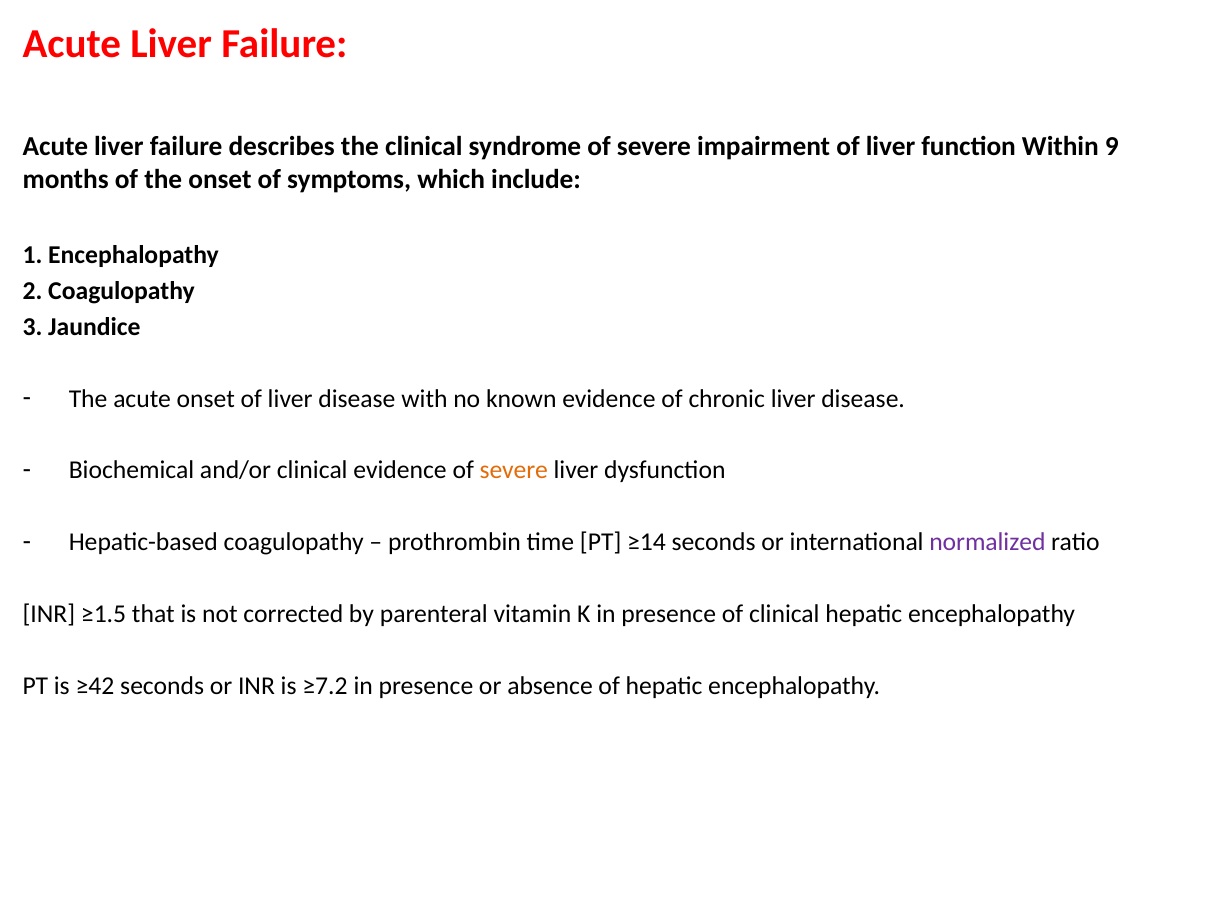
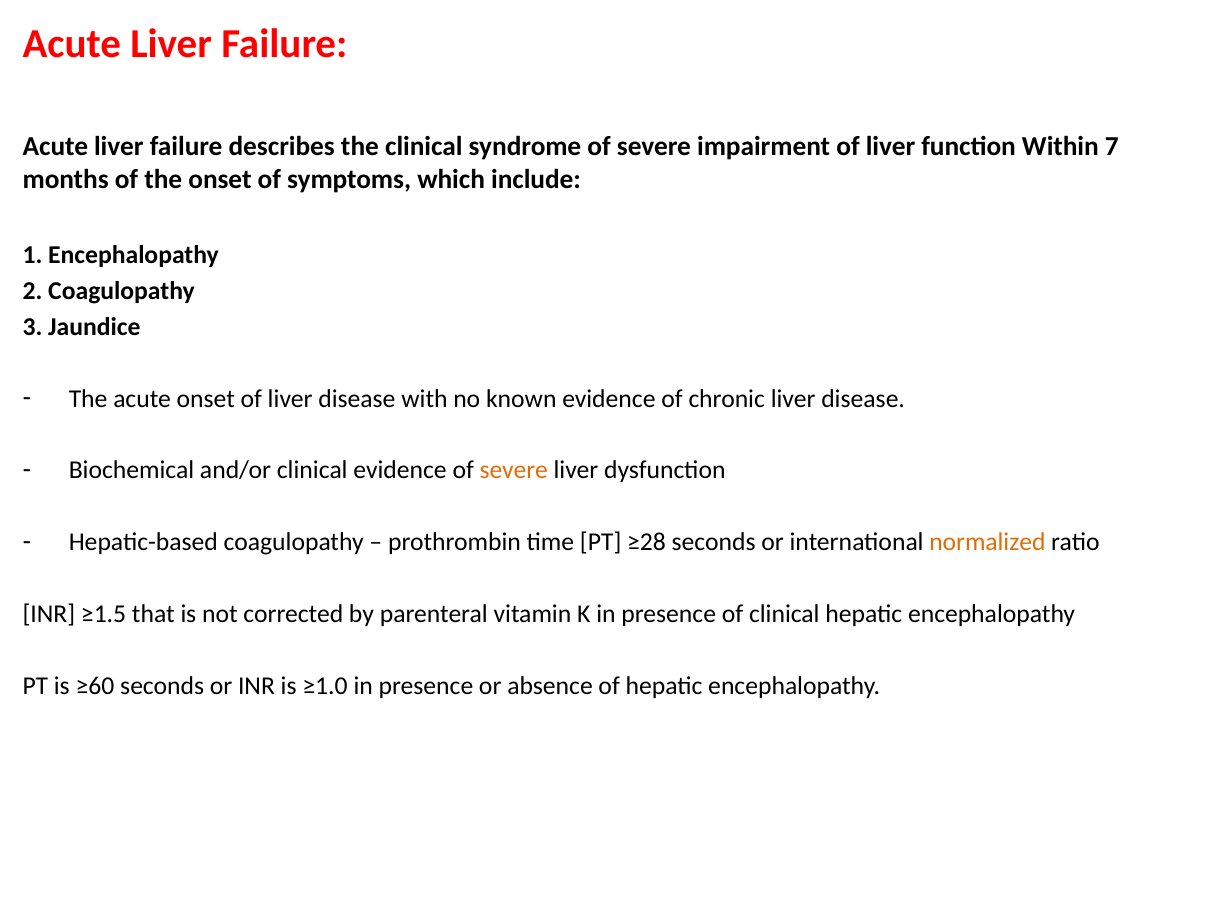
9: 9 -> 7 (1112, 147)
≥14: ≥14 -> ≥28 (647, 542)
normalized colour: purple -> orange (987, 542)
≥42: ≥42 -> ≥60 (95, 686)
≥7.2: ≥7.2 -> ≥1.0 (325, 686)
